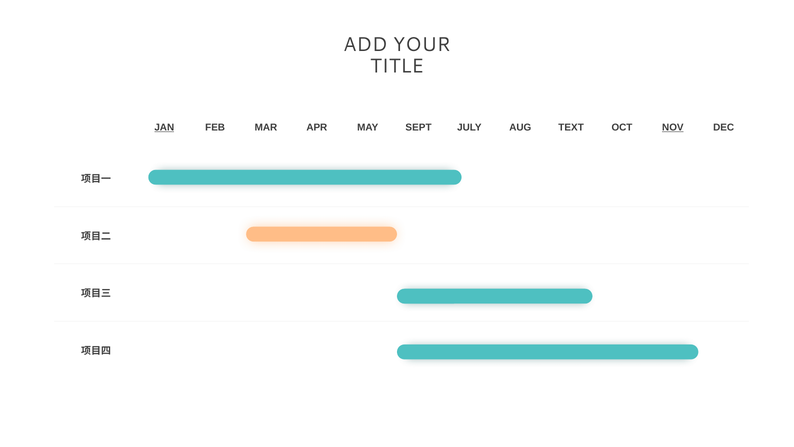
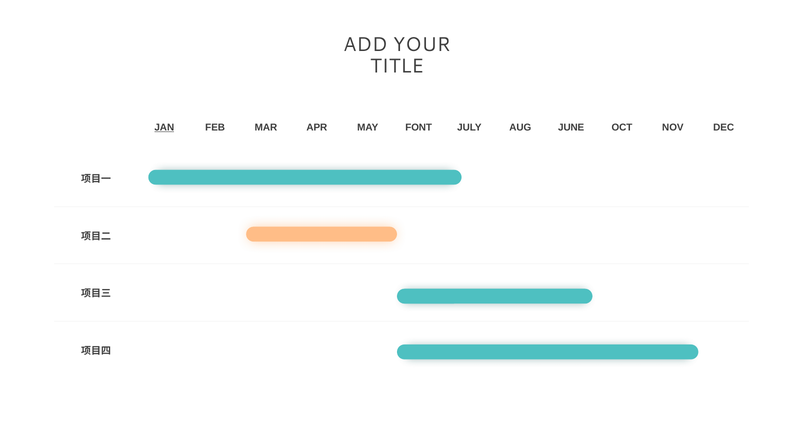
SEPT: SEPT -> FONT (419, 127)
TEXT: TEXT -> JUNE (571, 127)
NOV underline: present -> none (673, 127)
